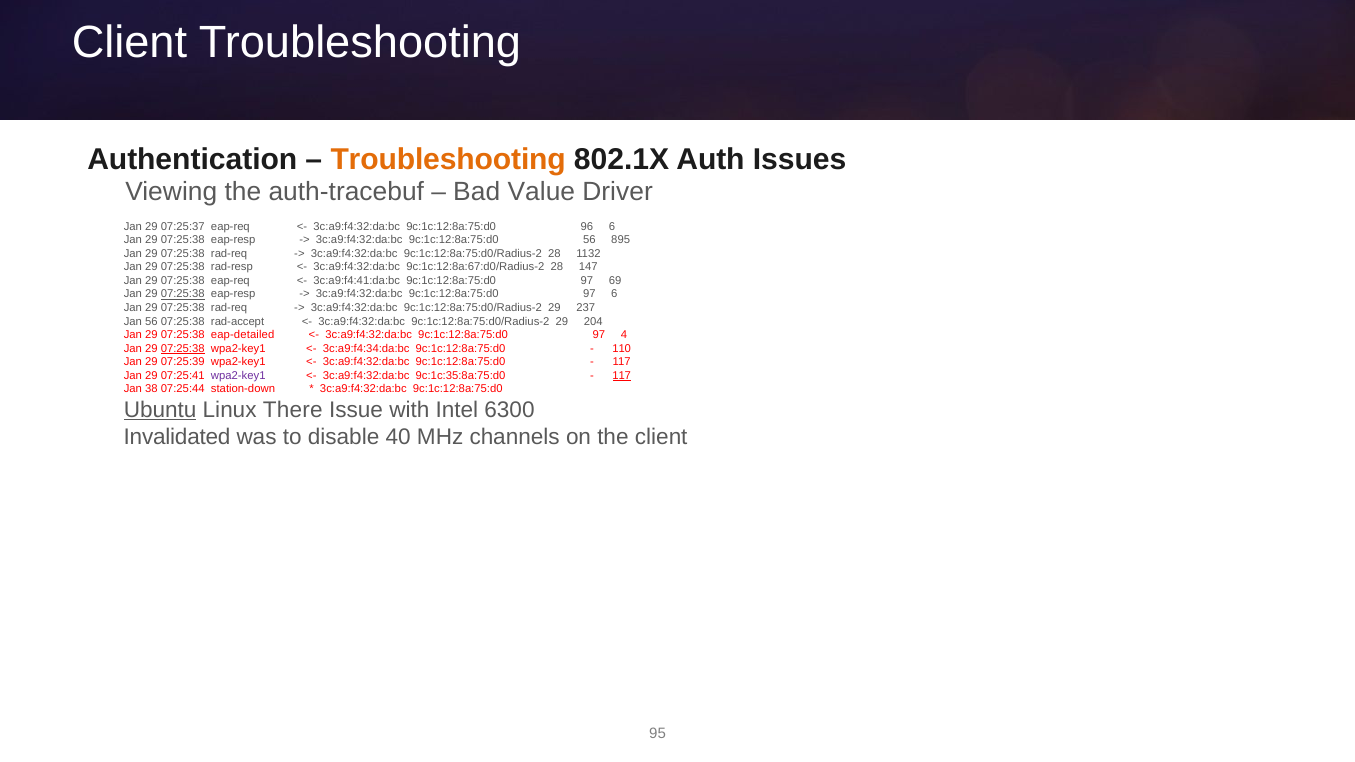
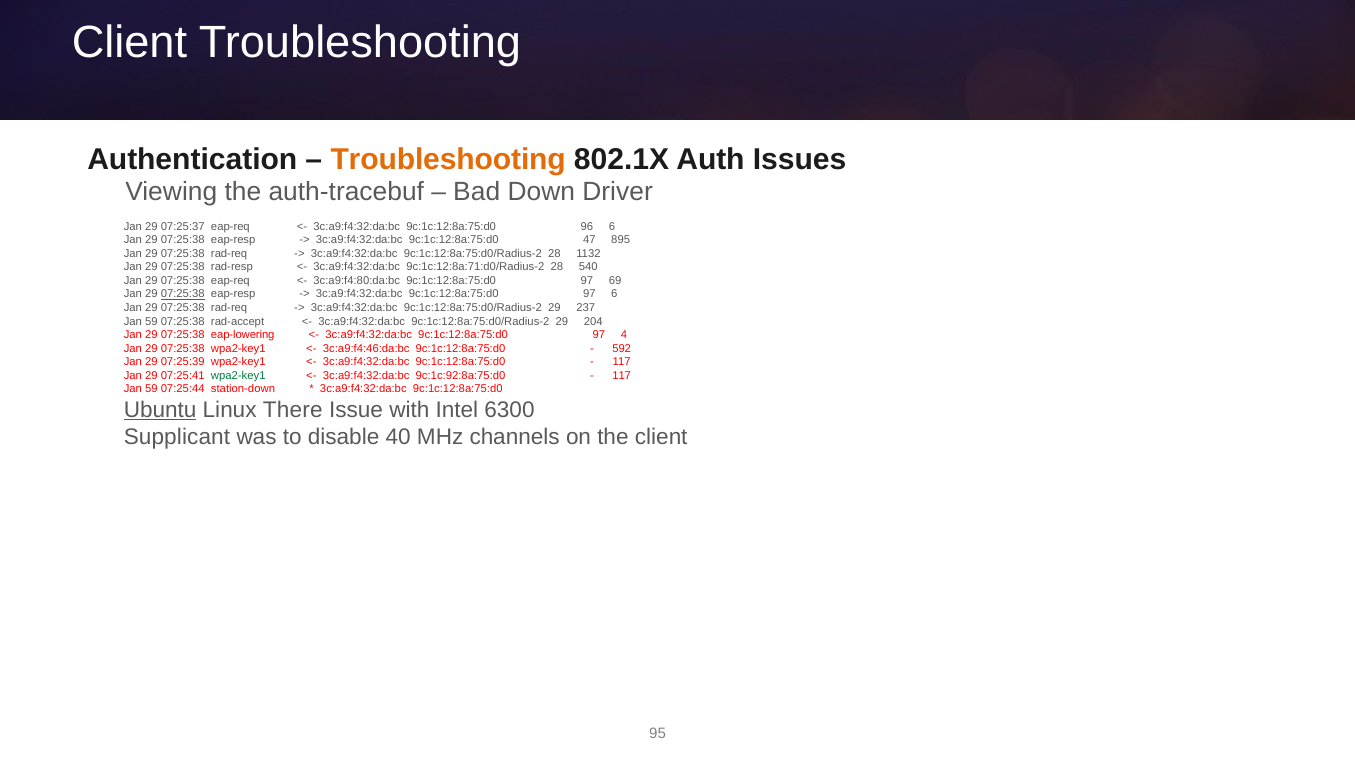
Value: Value -> Down (541, 192)
9c:1c:12:8a:75:d0 56: 56 -> 47 (589, 240)
9c:1c:12:8a:67:d0/Radius-2: 9c:1c:12:8a:67:d0/Radius-2 -> 9c:1c:12:8a:71:d0/Radius-2 (475, 267)
147: 147 -> 540 (588, 267)
3c:a9:f4:41:da:bc: 3c:a9:f4:41:da:bc -> 3c:a9:f4:80:da:bc (357, 281)
56: 56 -> 59 (151, 321)
eap-detailed: eap-detailed -> eap-lowering (243, 335)
07:25:38 underline: present -> none (183, 348)
3c:a9:f4:34:da:bc: 3c:a9:f4:34:da:bc -> 3c:a9:f4:46:da:bc (366, 348)
110: 110 -> 592 (622, 348)
wpa2-key1 colour: purple -> green (238, 376)
9c:1c:35:8a:75:d0: 9c:1c:35:8a:75:d0 -> 9c:1c:92:8a:75:d0 (461, 376)
117 underline: present -> none (622, 376)
38: 38 -> 59 (151, 389)
Invalidated: Invalidated -> Supplicant (177, 437)
